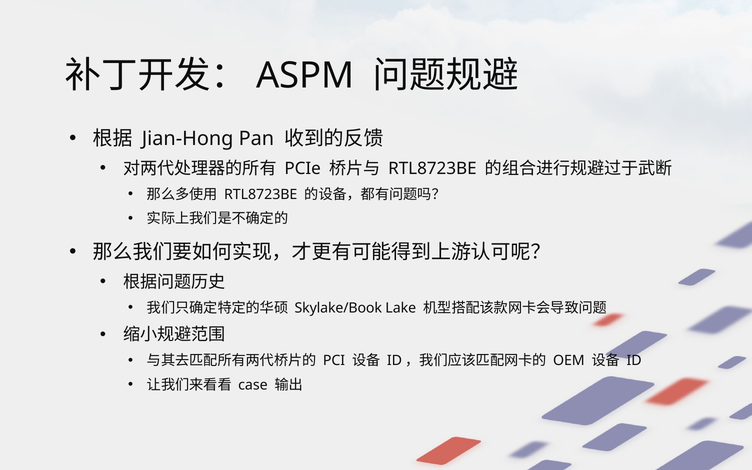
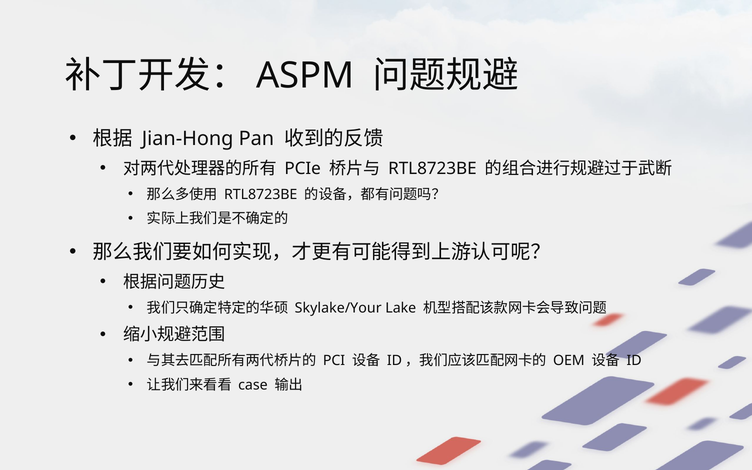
Skylake/Book: Skylake/Book -> Skylake/Your (338, 308)
